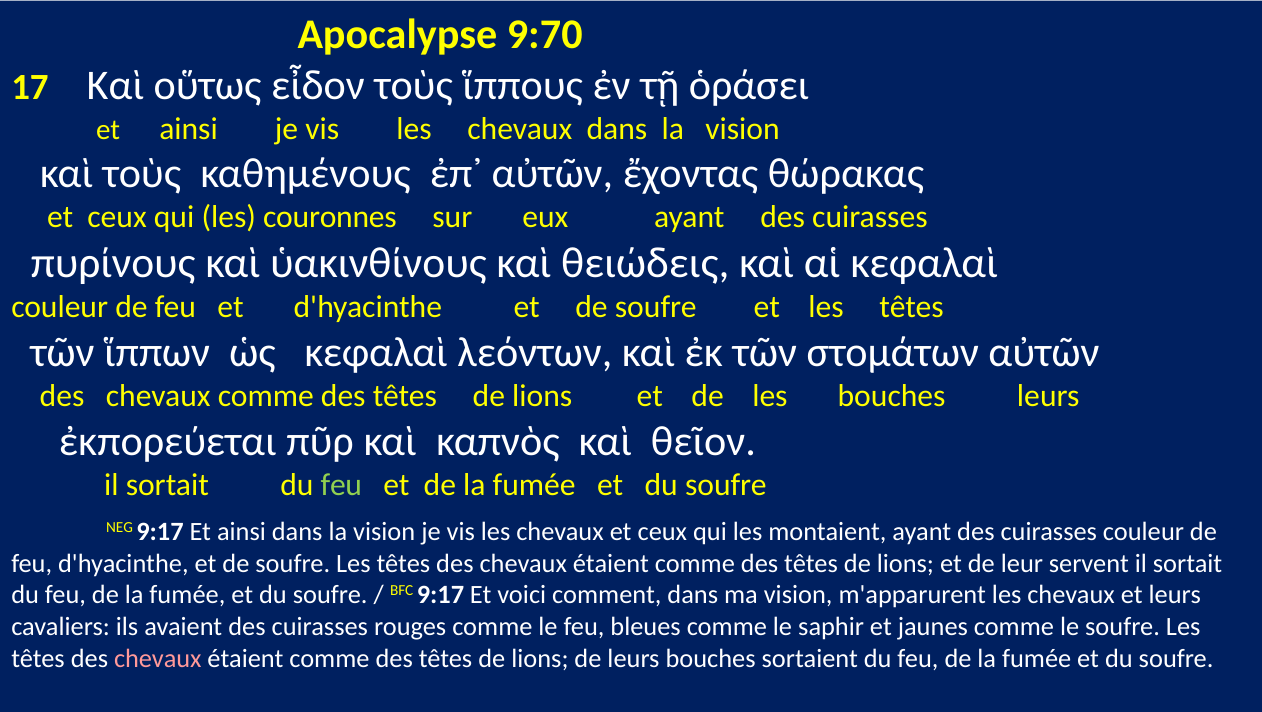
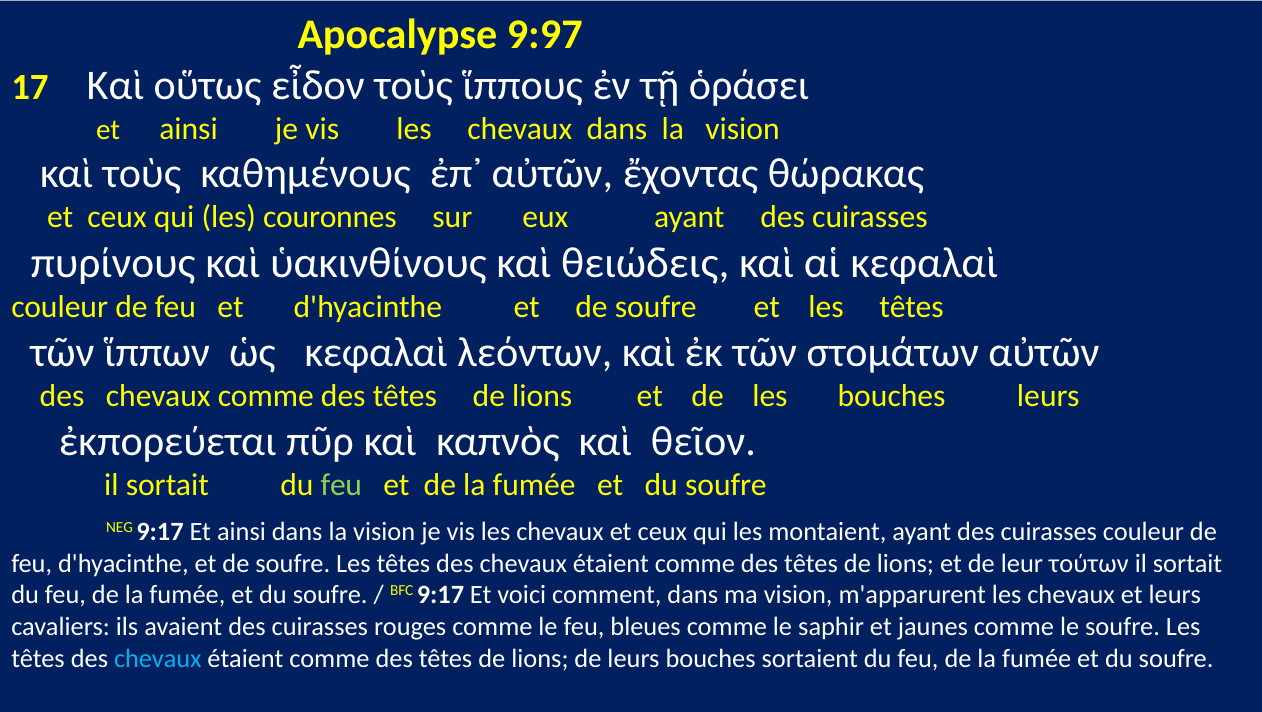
9:70: 9:70 -> 9:97 (545, 34)
servent: servent -> τούτων (1089, 563)
chevaux colour: pink -> light blue (158, 658)
